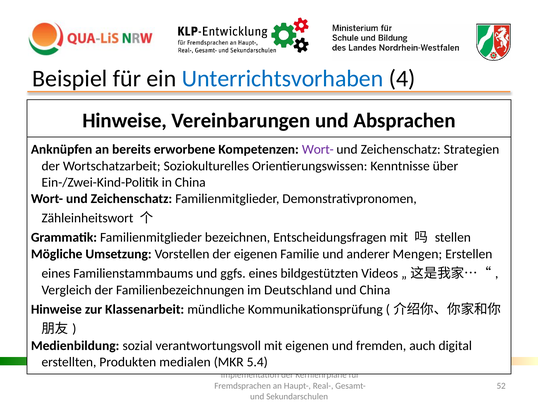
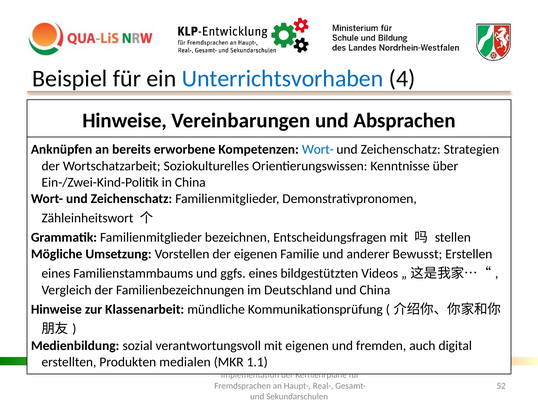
Wort- colour: purple -> blue (318, 149)
Mengen: Mengen -> Bewusst (417, 254)
5.4: 5.4 -> 1.1 (257, 362)
